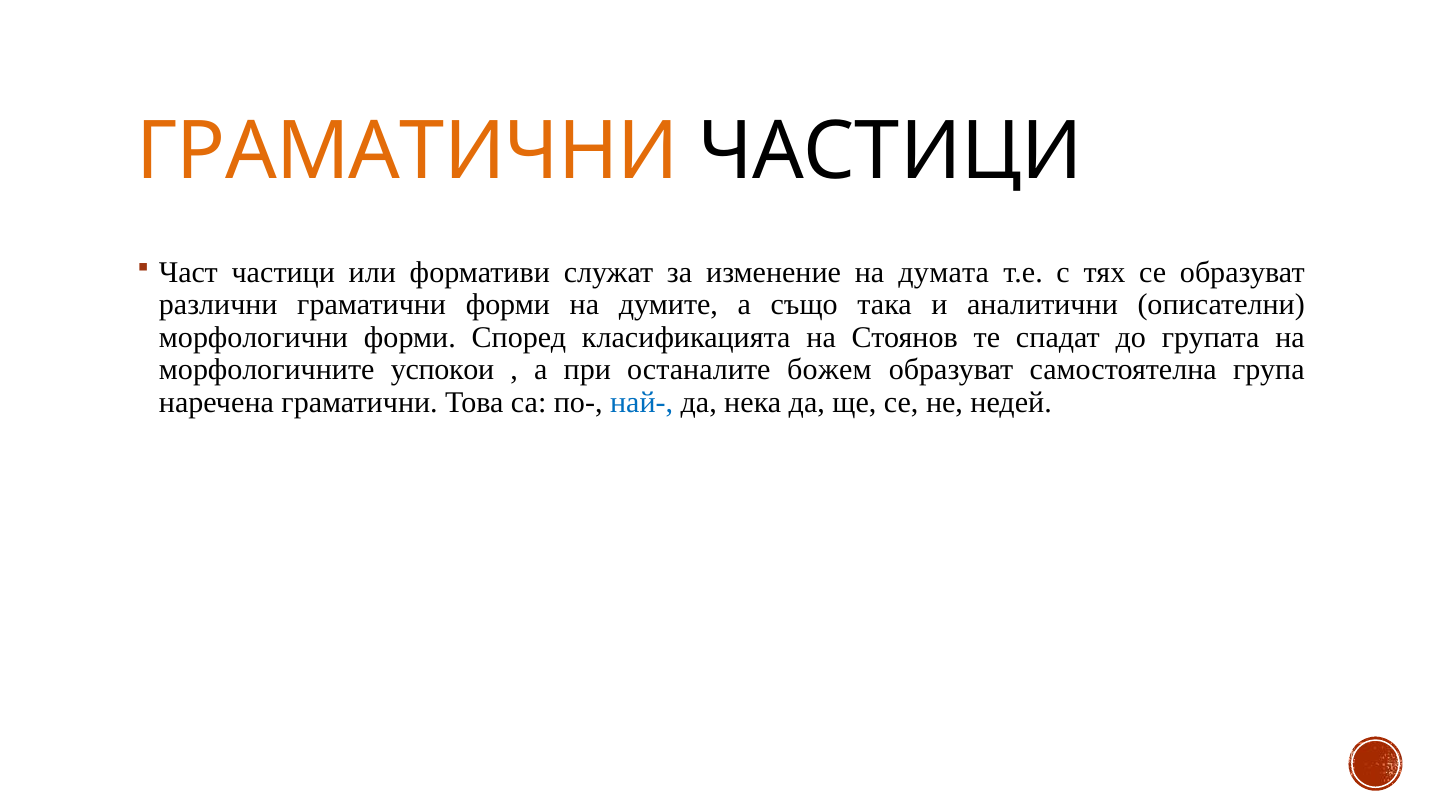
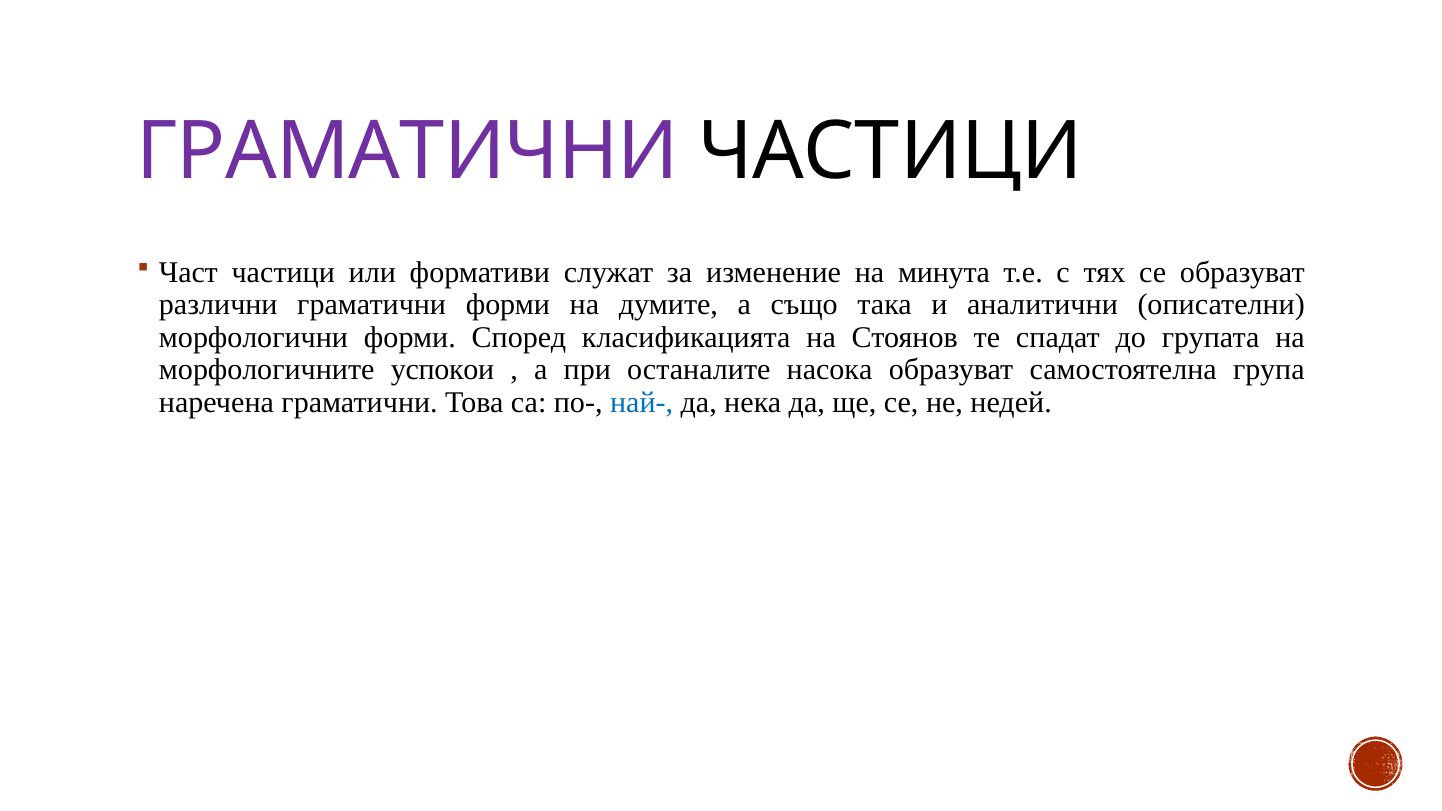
ГРАМАТИЧНИ colour: orange -> purple (408, 152)
думата: думата -> минута (944, 272)
божем: божем -> насока (830, 370)
